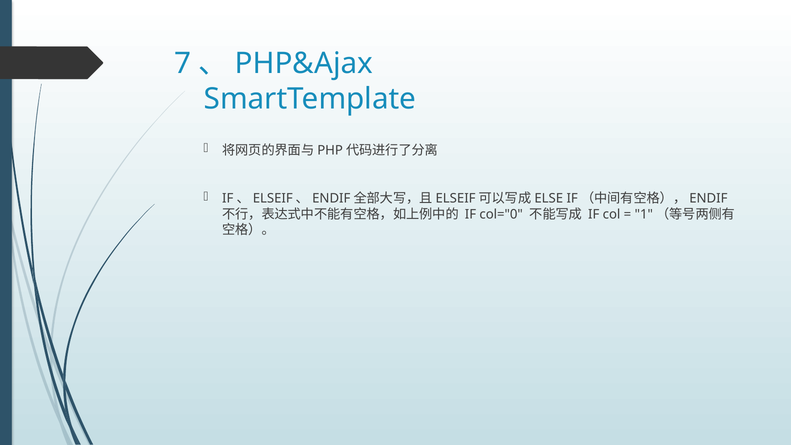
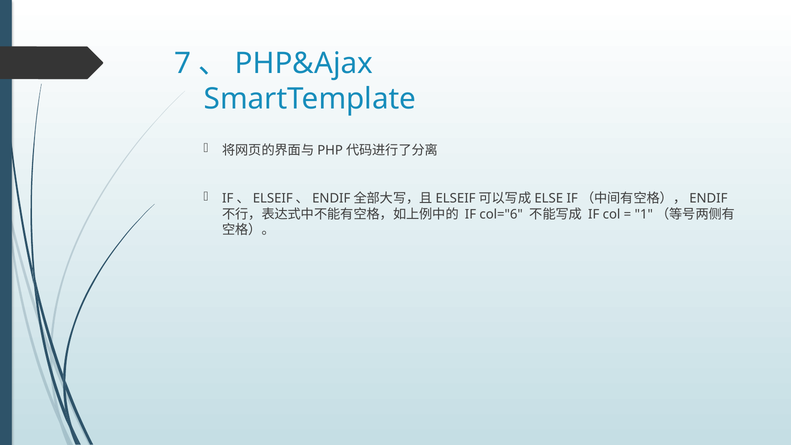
col="0: col="0 -> col="6 (501, 214)
